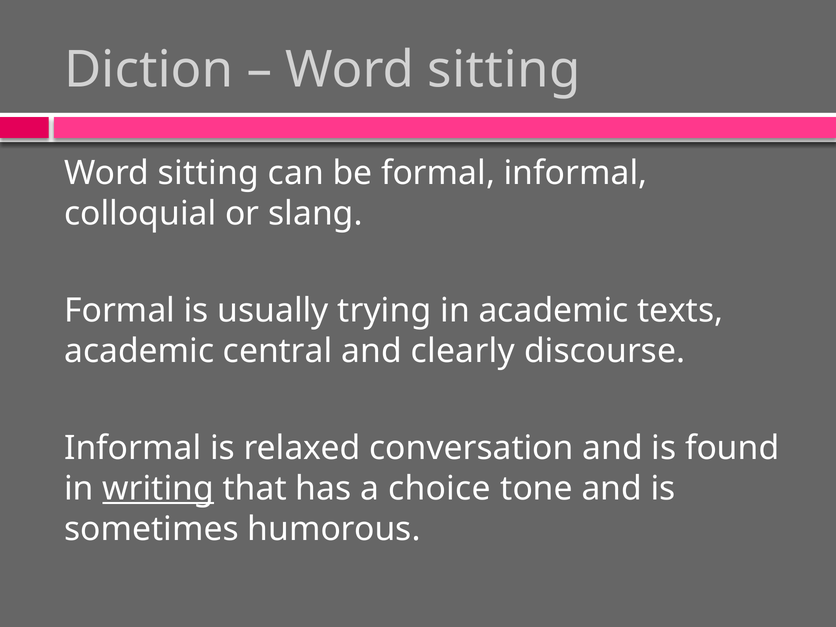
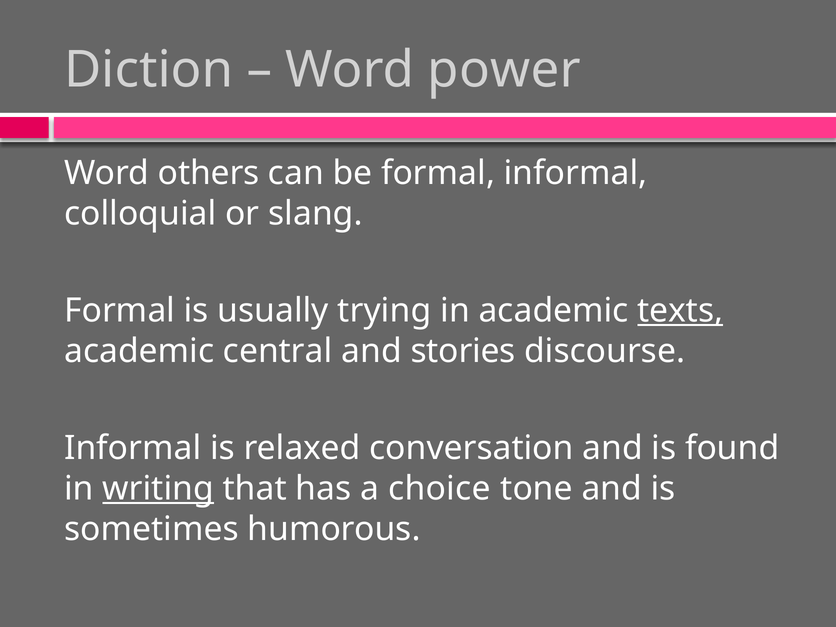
sitting: sitting -> power (504, 70)
sitting: sitting -> others (209, 173)
texts underline: none -> present (680, 311)
clearly: clearly -> stories (463, 351)
